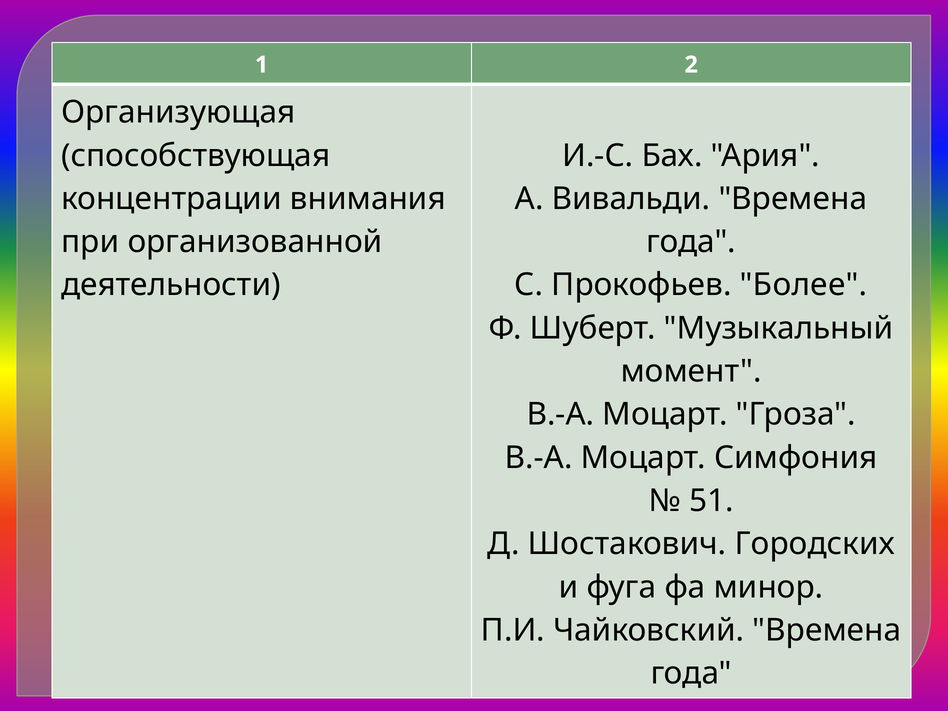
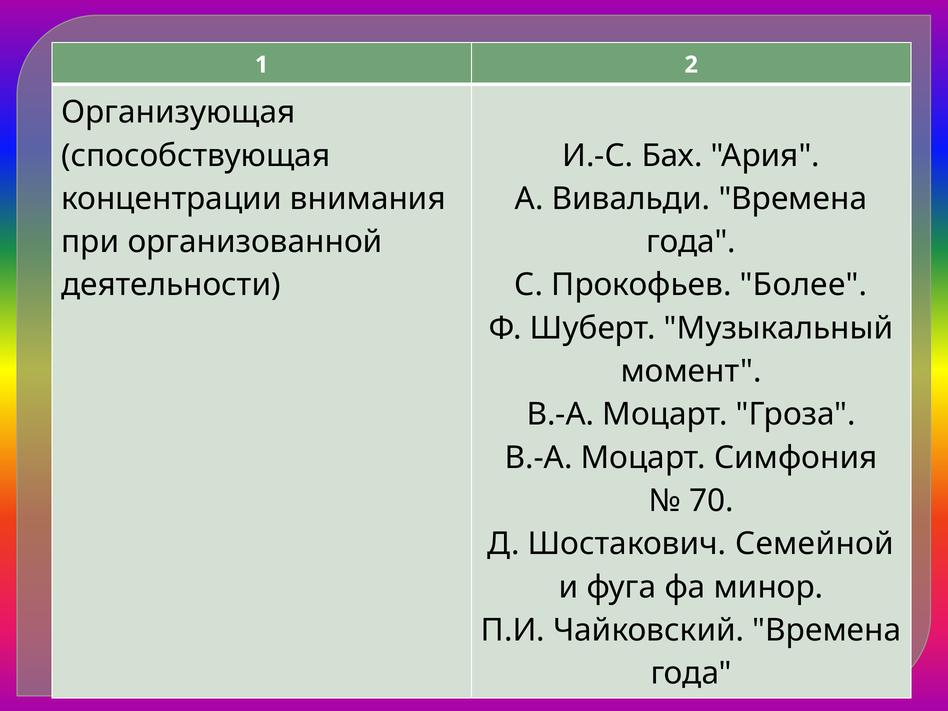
51: 51 -> 70 (711, 501)
Городских: Городских -> Семейной (815, 544)
